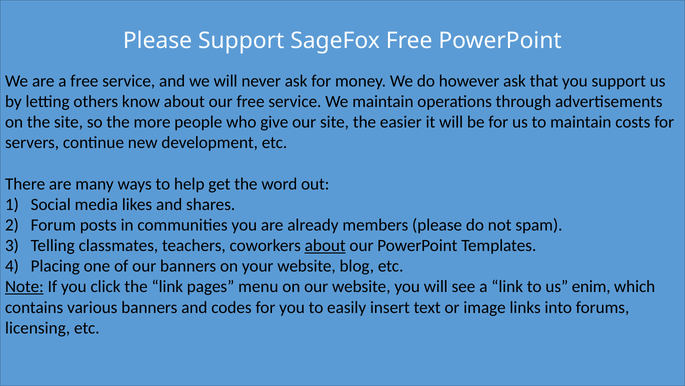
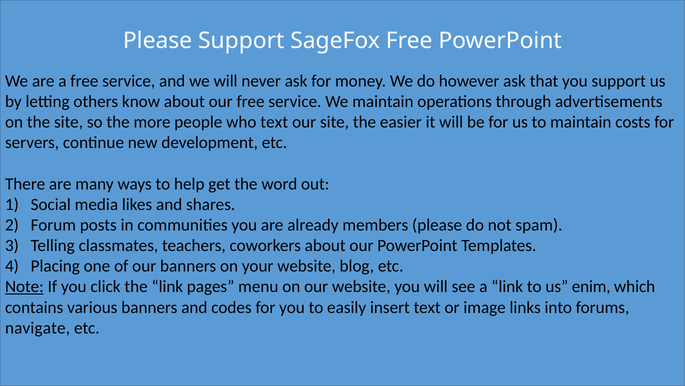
who give: give -> text (274, 122)
about underline: present -> none (325, 245)
licensing: licensing -> navigate (38, 327)
